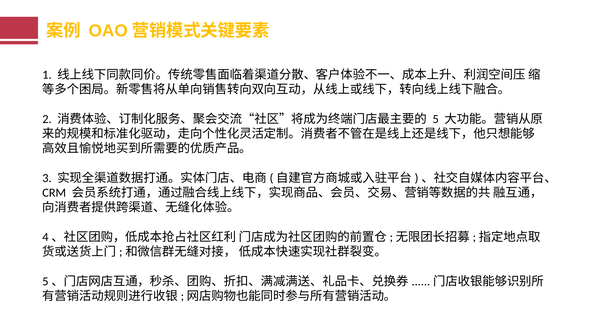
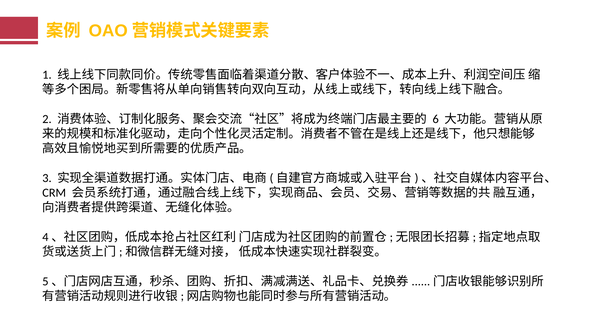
5: 5 -> 6 (436, 119)
